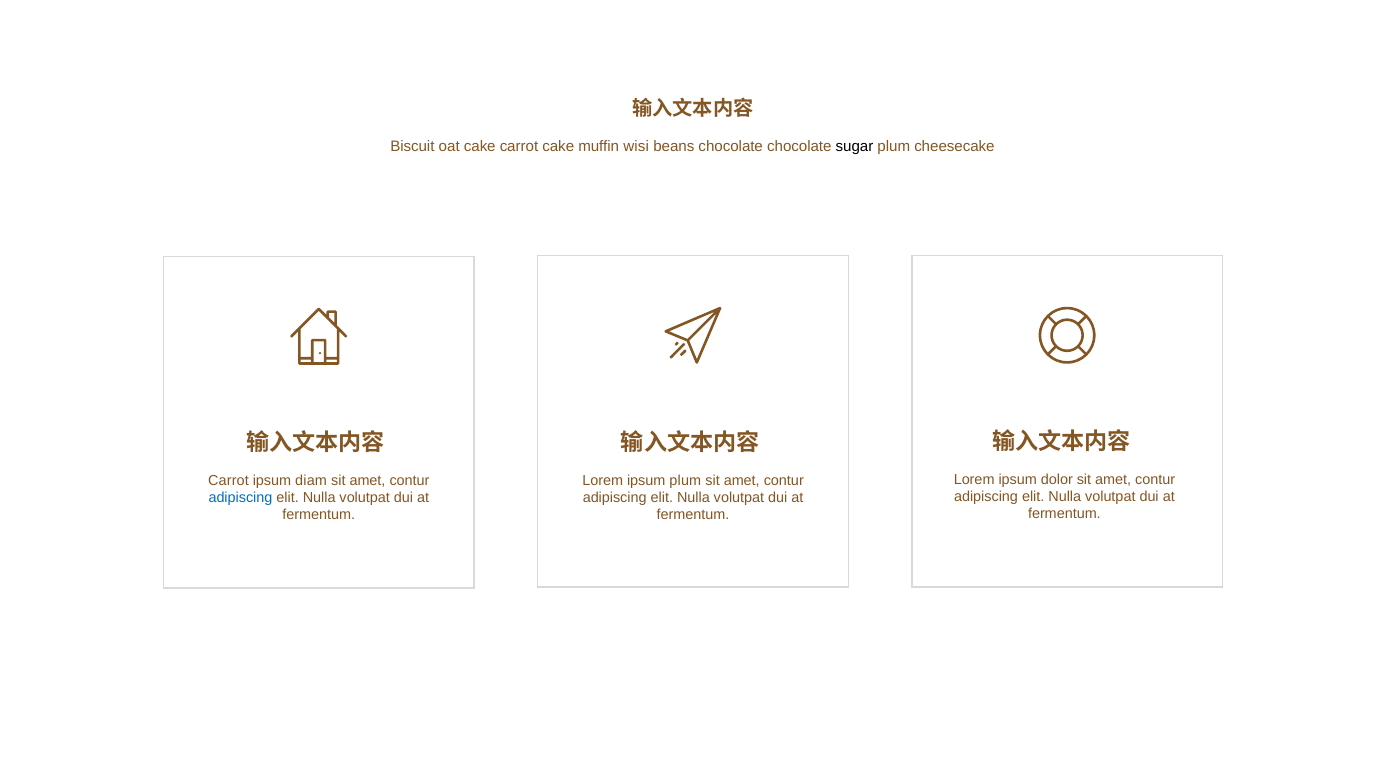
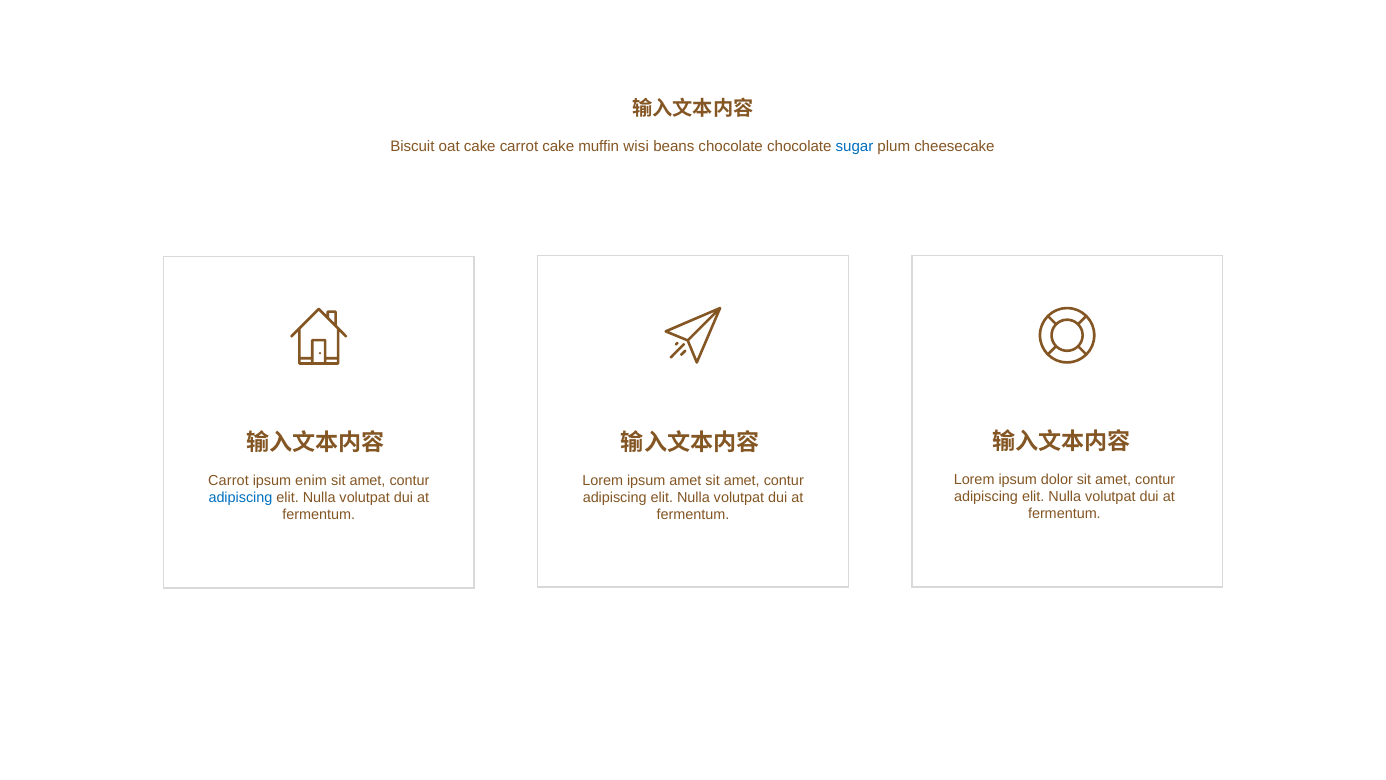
sugar colour: black -> blue (854, 146)
diam: diam -> enim (311, 480)
ipsum plum: plum -> amet (685, 480)
